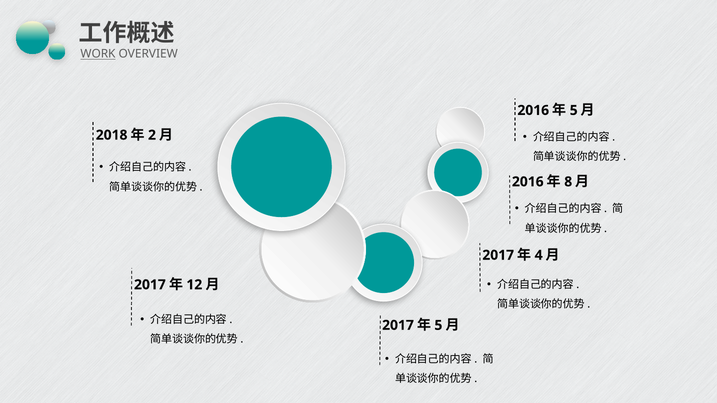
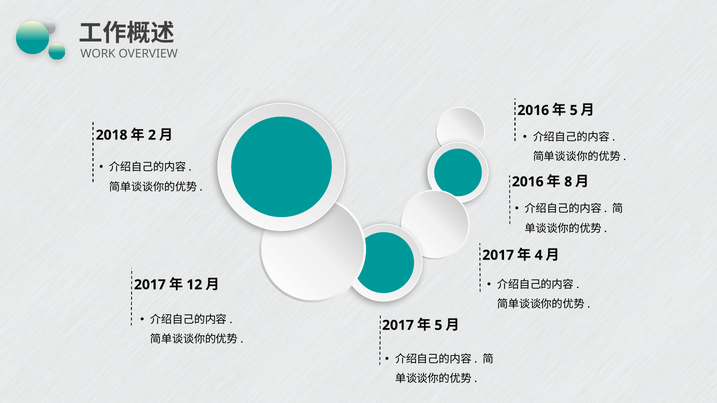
WORK underline: present -> none (98, 54)
